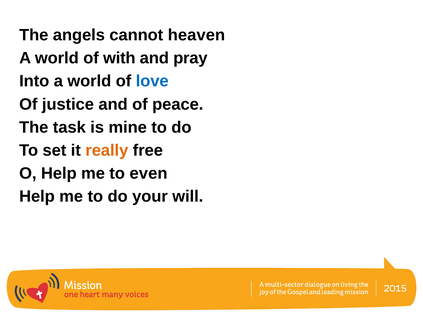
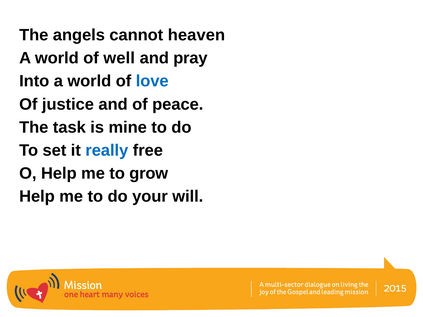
with: with -> well (119, 58)
really colour: orange -> blue (107, 150)
even: even -> grow (149, 173)
